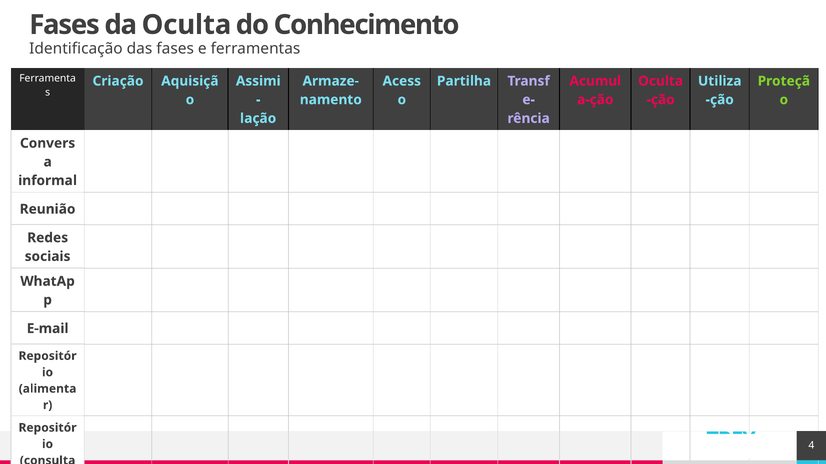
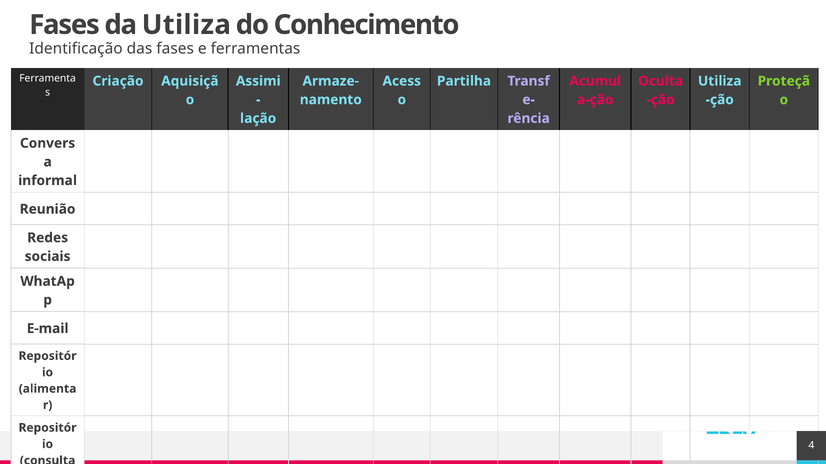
da Oculta: Oculta -> Utiliza (186, 25)
